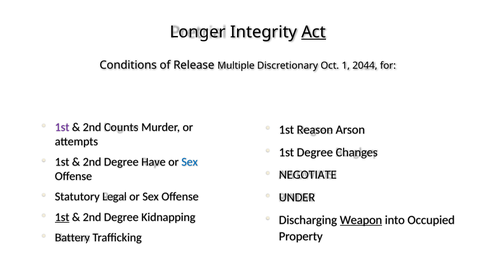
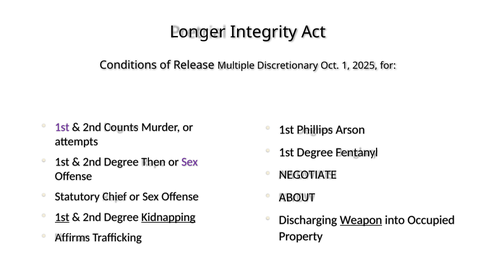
Act underline: present -> none (314, 32)
2044: 2044 -> 2025 (365, 66)
Reason: Reason -> Phillips (315, 130)
Changes: Changes -> Fentanyl (357, 152)
Have: Have -> Then (153, 162)
Sex colour: blue -> purple (190, 162)
Legal: Legal -> Chief (115, 197)
UNDER: UNDER -> ABOUT (297, 197)
Kidnapping underline: none -> present (168, 217)
Battery: Battery -> Affirms (72, 238)
